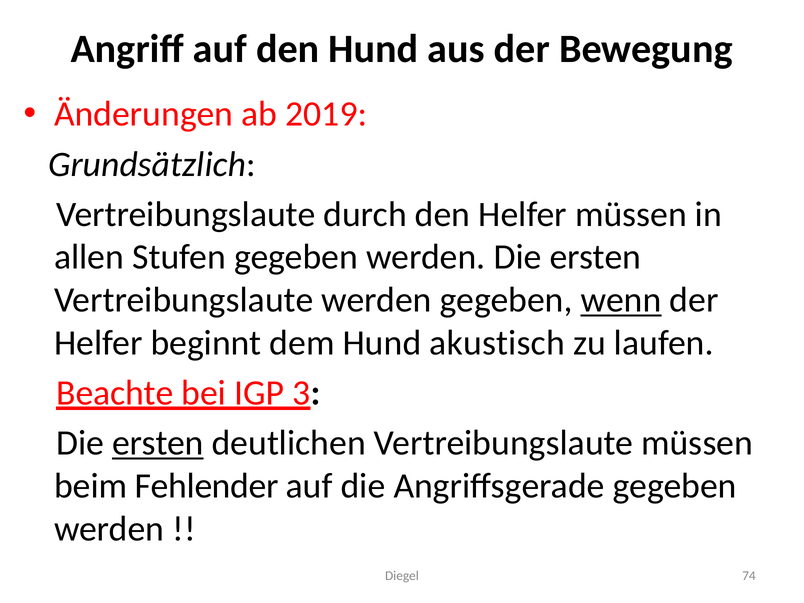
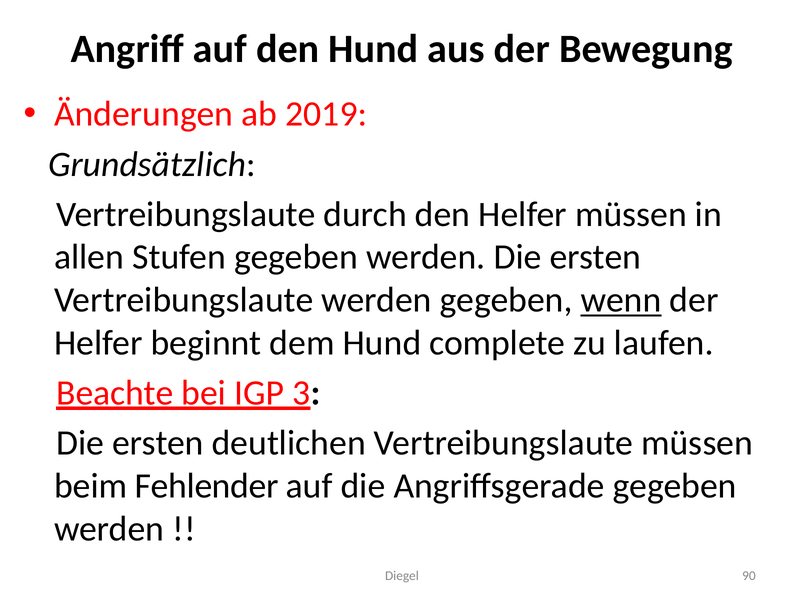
akustisch: akustisch -> complete (497, 343)
ersten underline: present -> none (158, 443)
74: 74 -> 90 (749, 576)
